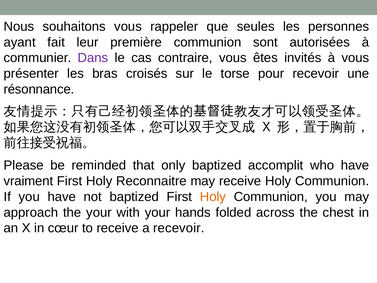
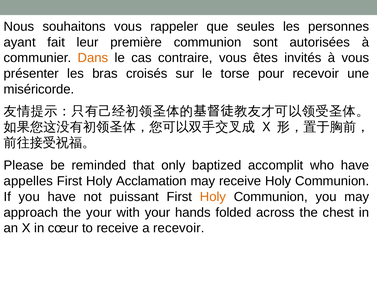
Dans colour: purple -> orange (93, 58)
résonnance: résonnance -> miséricorde (39, 89)
vraiment: vraiment -> appelles (28, 181)
Reconnaitre: Reconnaitre -> Acclamation (151, 181)
not baptized: baptized -> puissant (134, 197)
